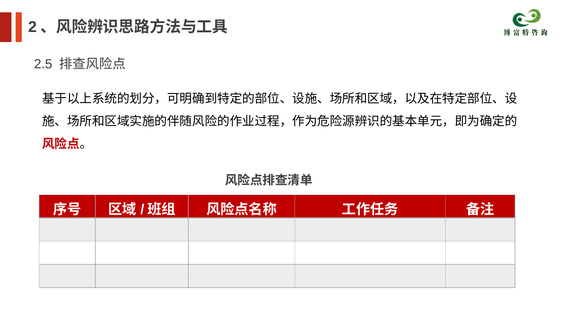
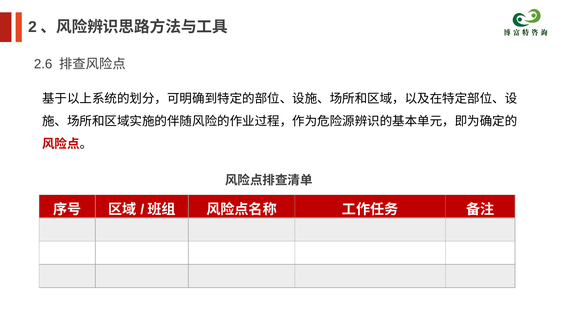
2.5: 2.5 -> 2.6 (43, 64)
